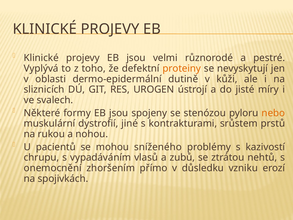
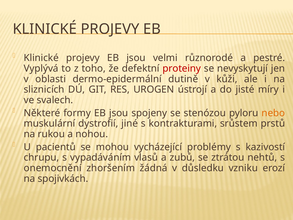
proteiny colour: orange -> red (182, 68)
sníženého: sníženého -> vycházející (158, 147)
přímo: přímo -> žádná (154, 168)
